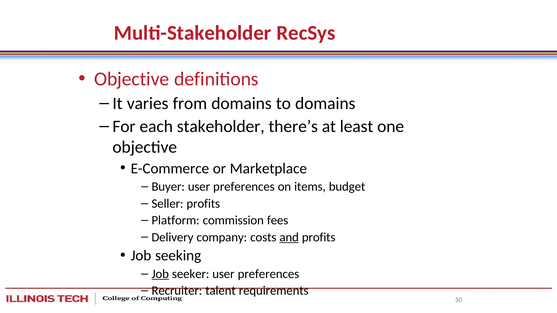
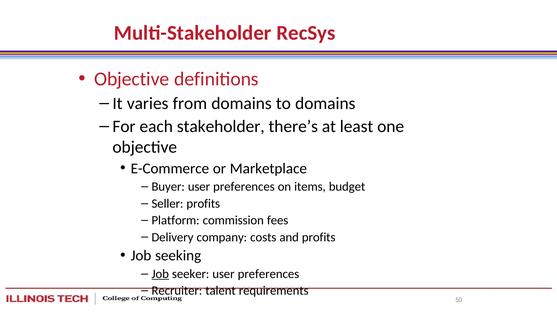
and underline: present -> none (289, 237)
